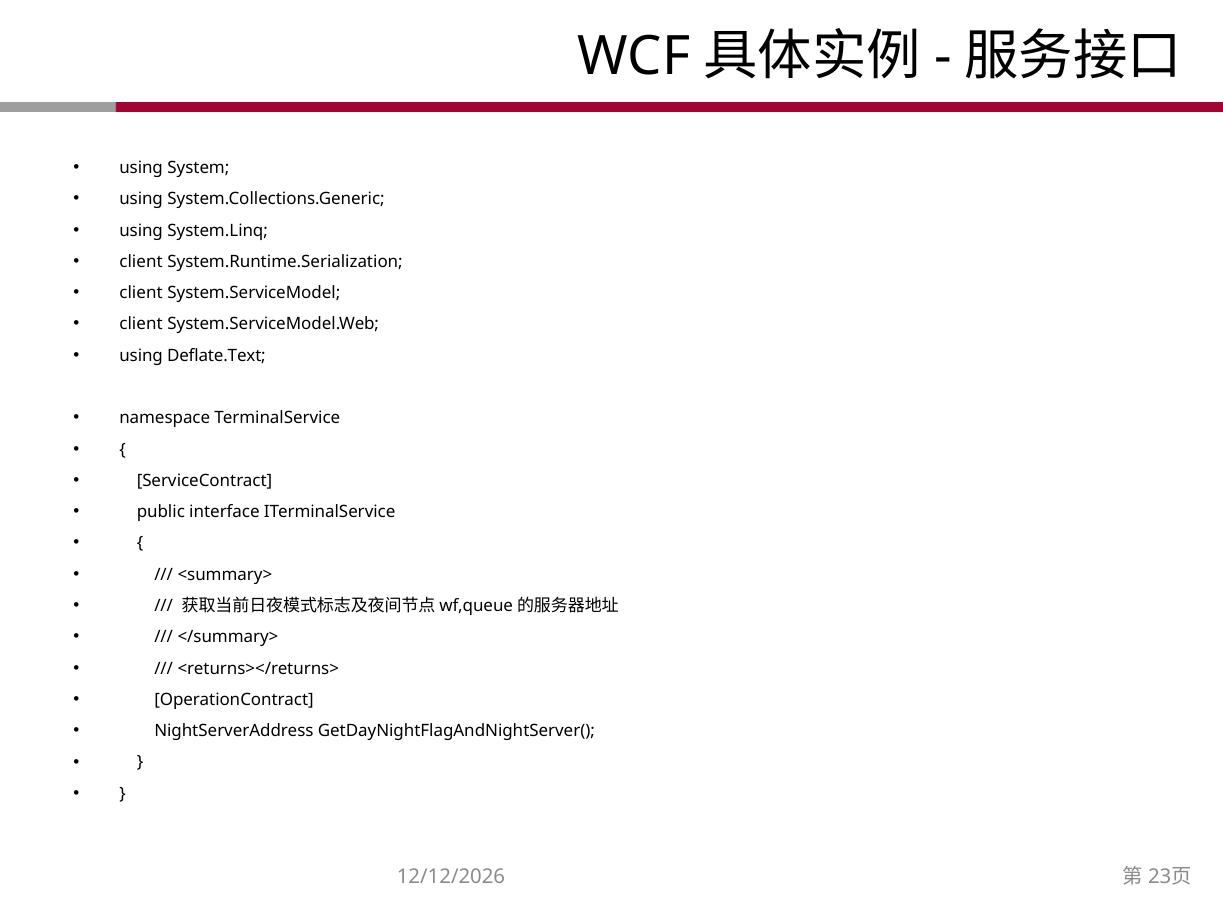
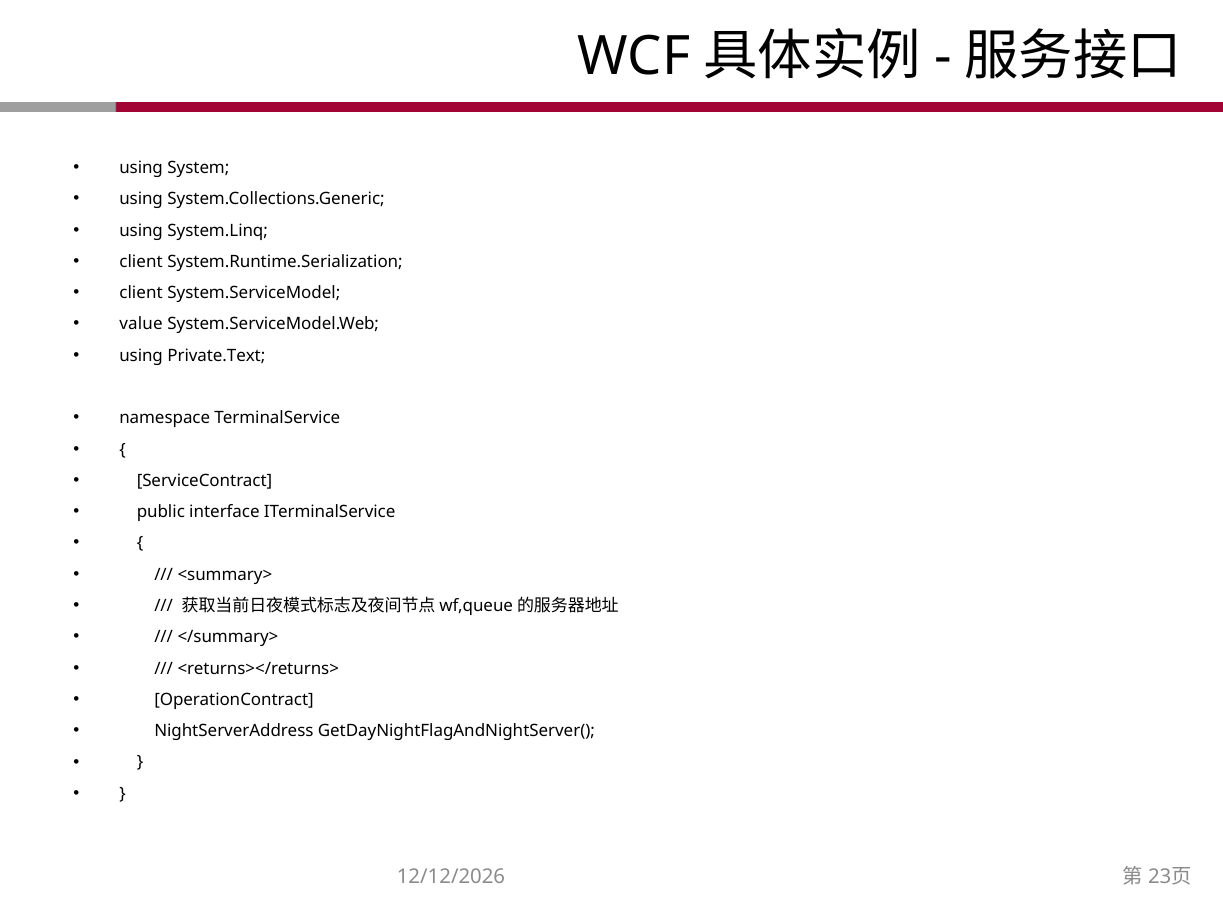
client: client -> value (141, 324)
Deflate.Text: Deflate.Text -> Private.Text (216, 356)
